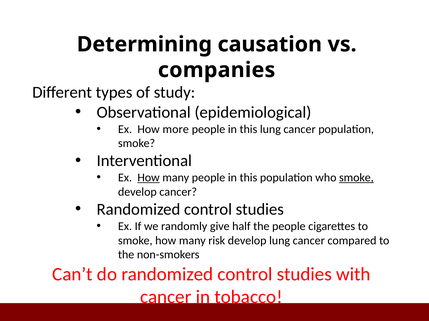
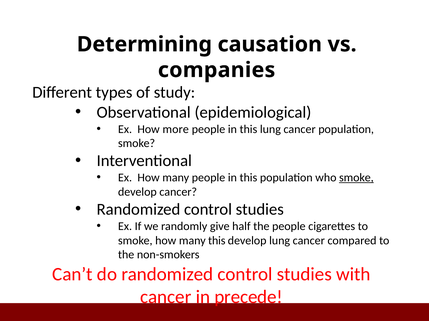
How underline: present -> none (149, 178)
many risk: risk -> this (217, 241)
tobacco: tobacco -> precede (249, 298)
